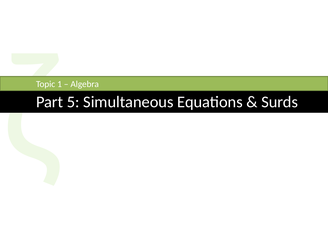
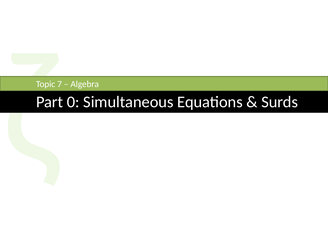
1: 1 -> 7 (60, 84)
5: 5 -> 0 (73, 102)
